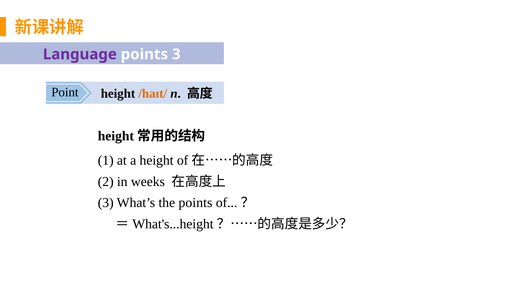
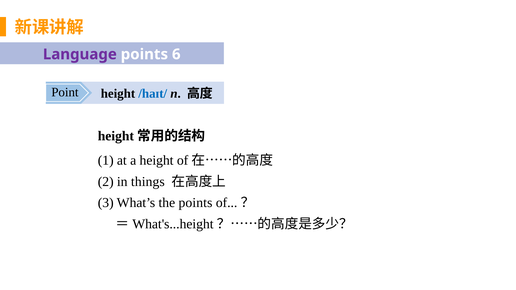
points 3: 3 -> 6 (176, 54)
/haɪt/ colour: orange -> blue (153, 94)
weeks: weeks -> things (148, 182)
